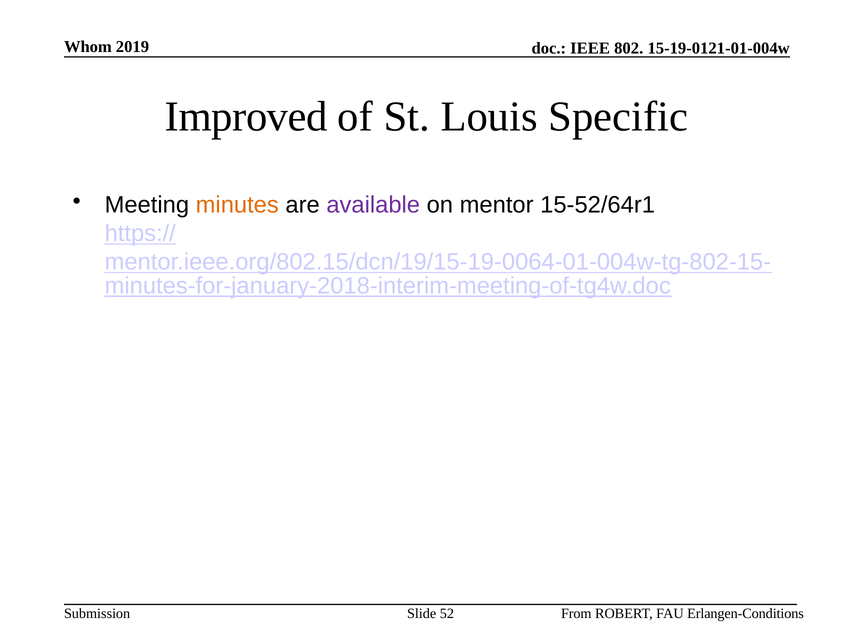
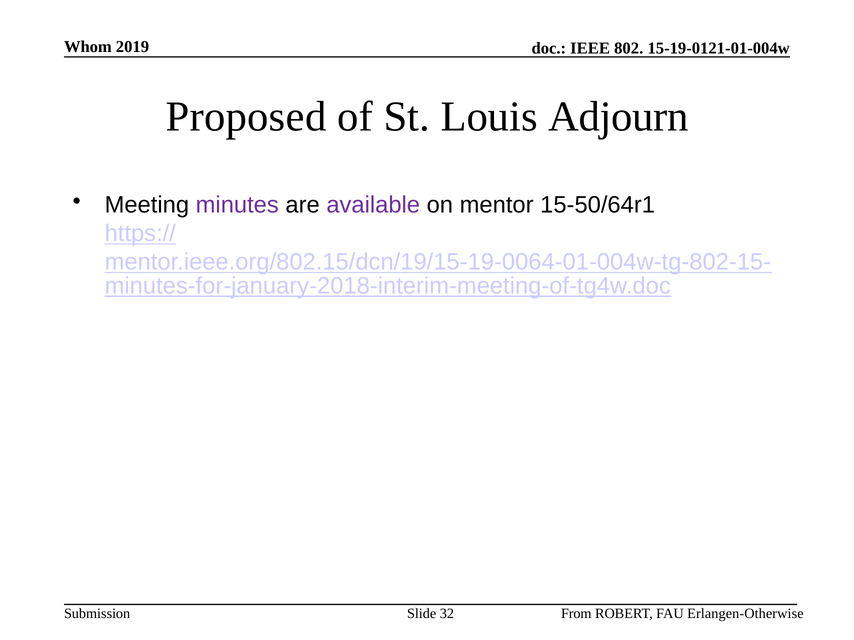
Improved: Improved -> Proposed (246, 117)
Specific: Specific -> Adjourn (618, 117)
minutes colour: orange -> purple (237, 205)
15-52/64r1: 15-52/64r1 -> 15-50/64r1 (598, 205)
52: 52 -> 32 (447, 614)
Erlangen-Conditions: Erlangen-Conditions -> Erlangen-Otherwise (745, 614)
